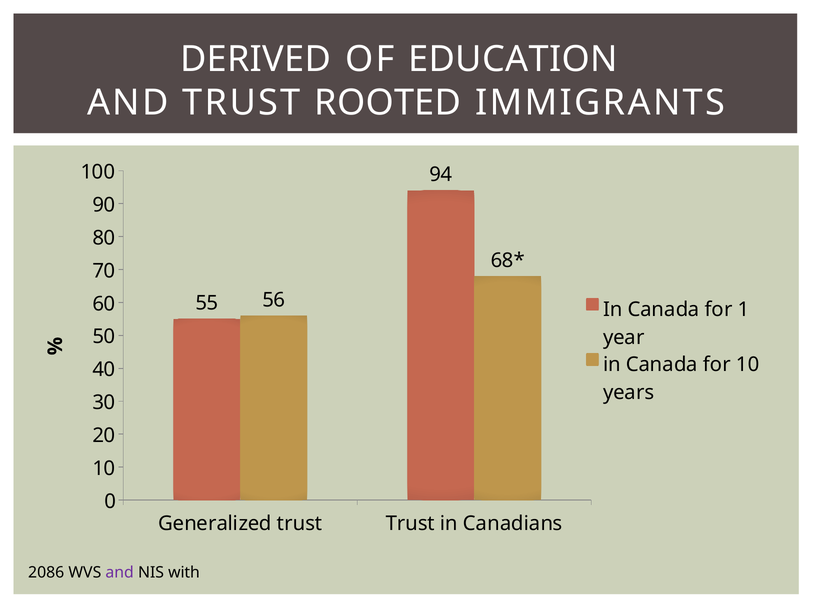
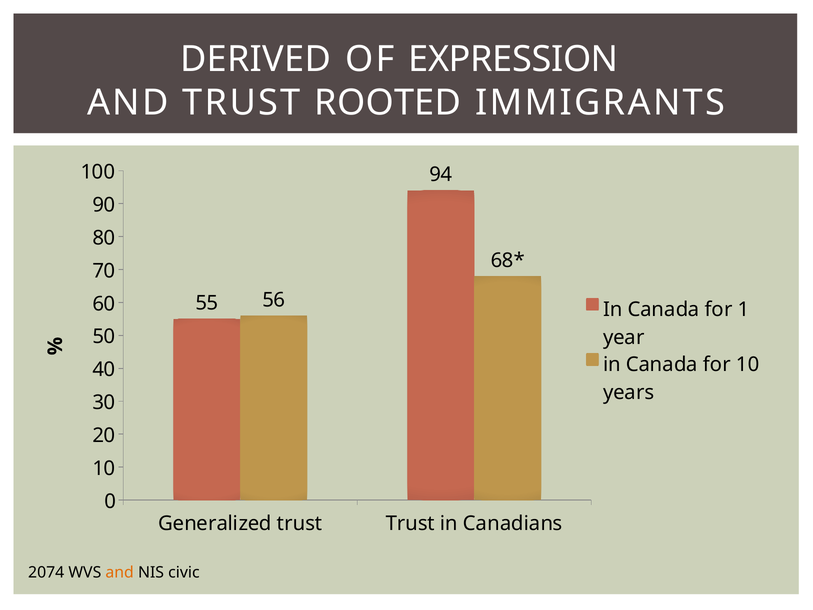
EDUCATION: EDUCATION -> EXPRESSION (513, 59)
2086: 2086 -> 2074 (46, 572)
and colour: purple -> orange (120, 572)
with: with -> civic (184, 572)
